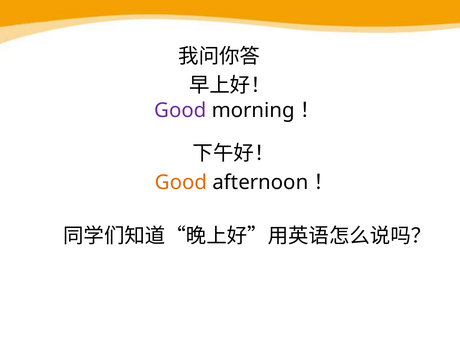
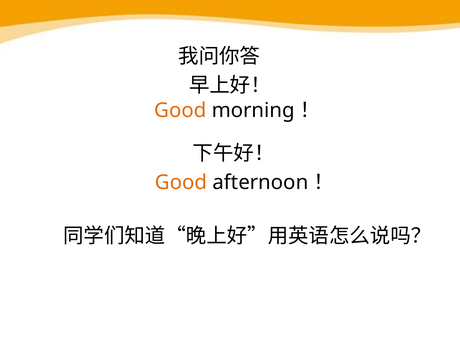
Good colour: purple -> orange (180, 110)
